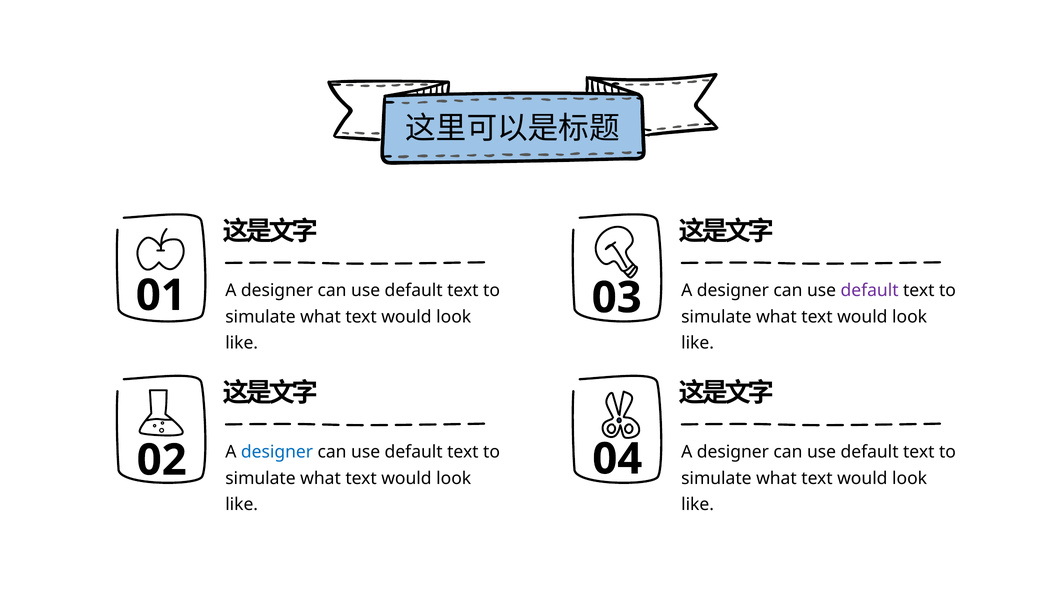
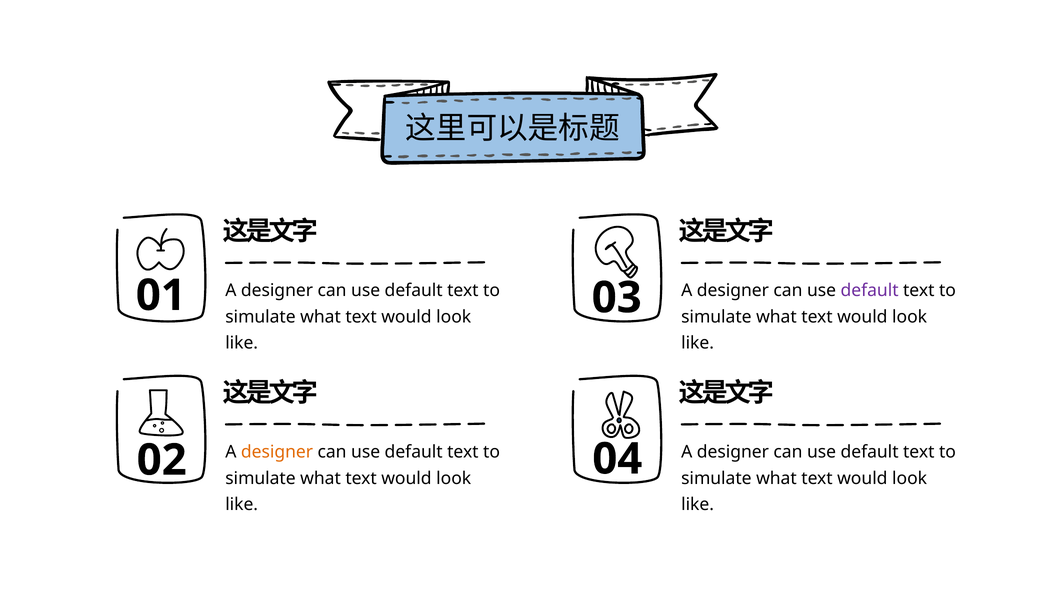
designer colour: blue -> orange (277, 452)
